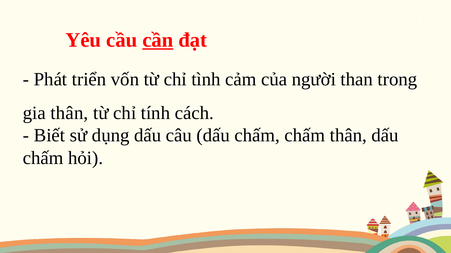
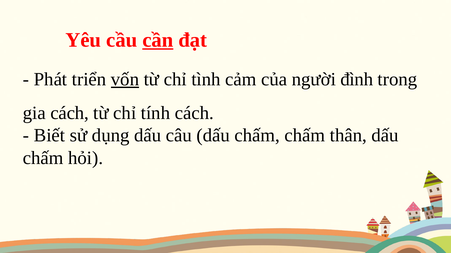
vốn underline: none -> present (125, 79)
than: than -> đình (357, 79)
gia thân: thân -> cách (70, 113)
